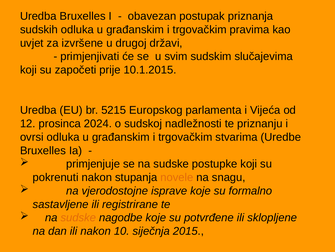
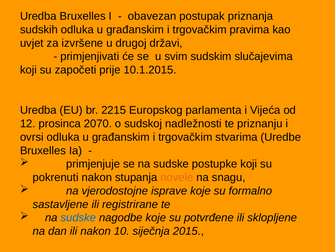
5215: 5215 -> 2215 (114, 110)
2024: 2024 -> 2070 (98, 123)
sudske colour: orange -> blue (78, 217)
